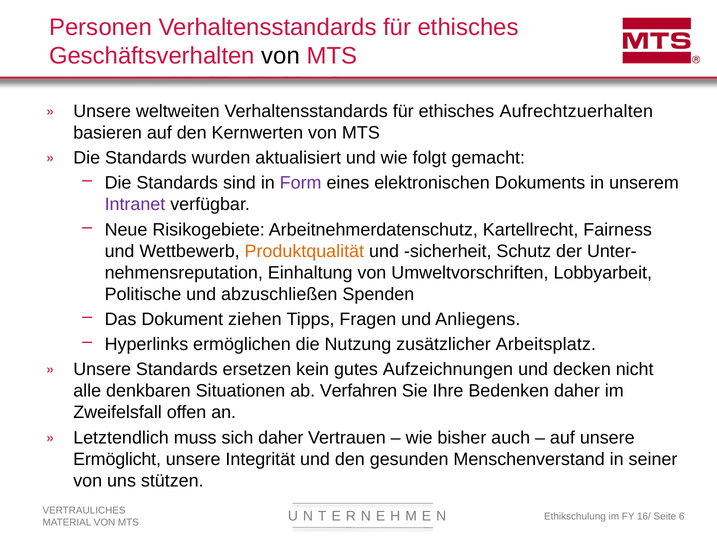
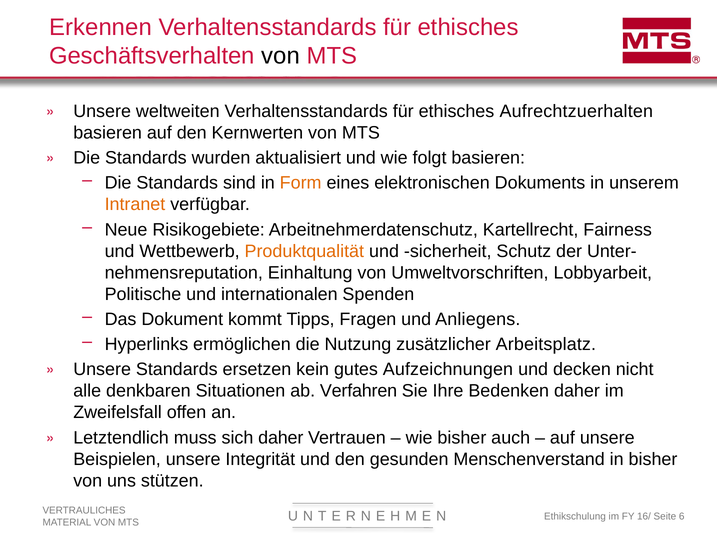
Personen: Personen -> Erkennen (101, 27)
folgt gemacht: gemacht -> basieren (488, 158)
Form colour: purple -> orange (301, 183)
Intranet colour: purple -> orange (135, 204)
abzuschließen: abzuschließen -> internationalen (279, 294)
ziehen: ziehen -> kommt (255, 319)
Ermöglicht: Ermöglicht -> Beispielen (117, 459)
in seiner: seiner -> bisher (653, 459)
